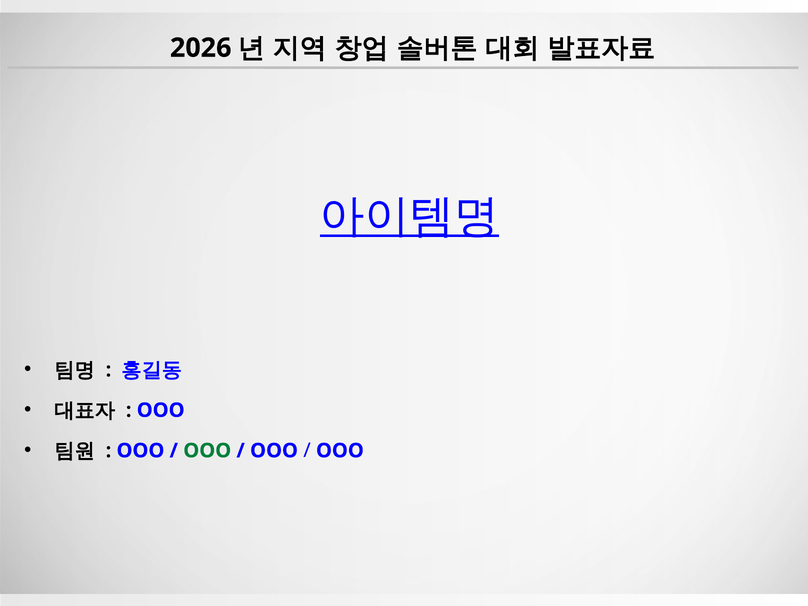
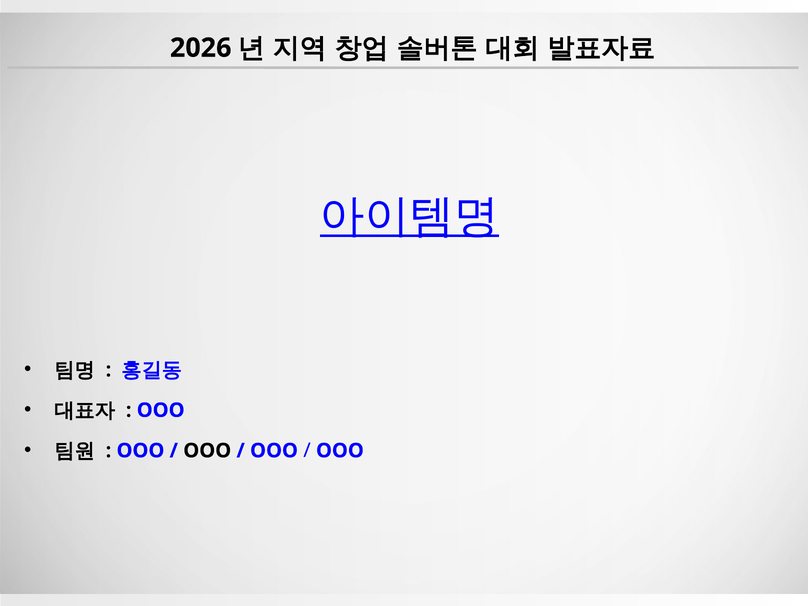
OOO colour: green -> black (207, 451)
